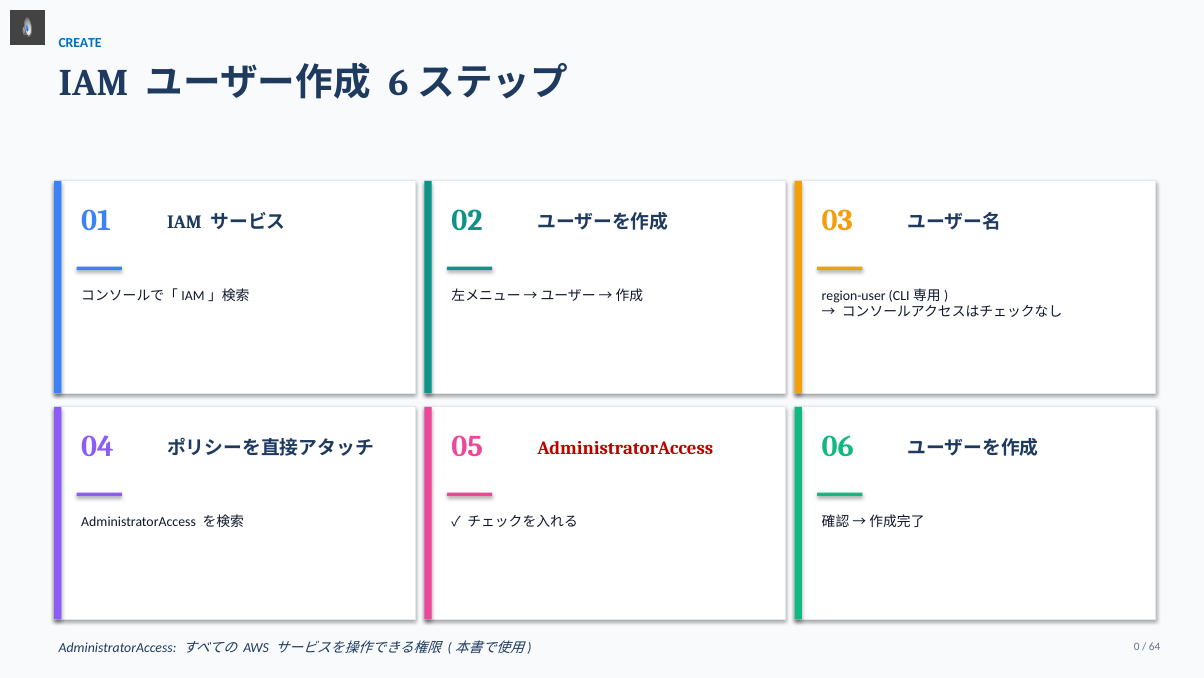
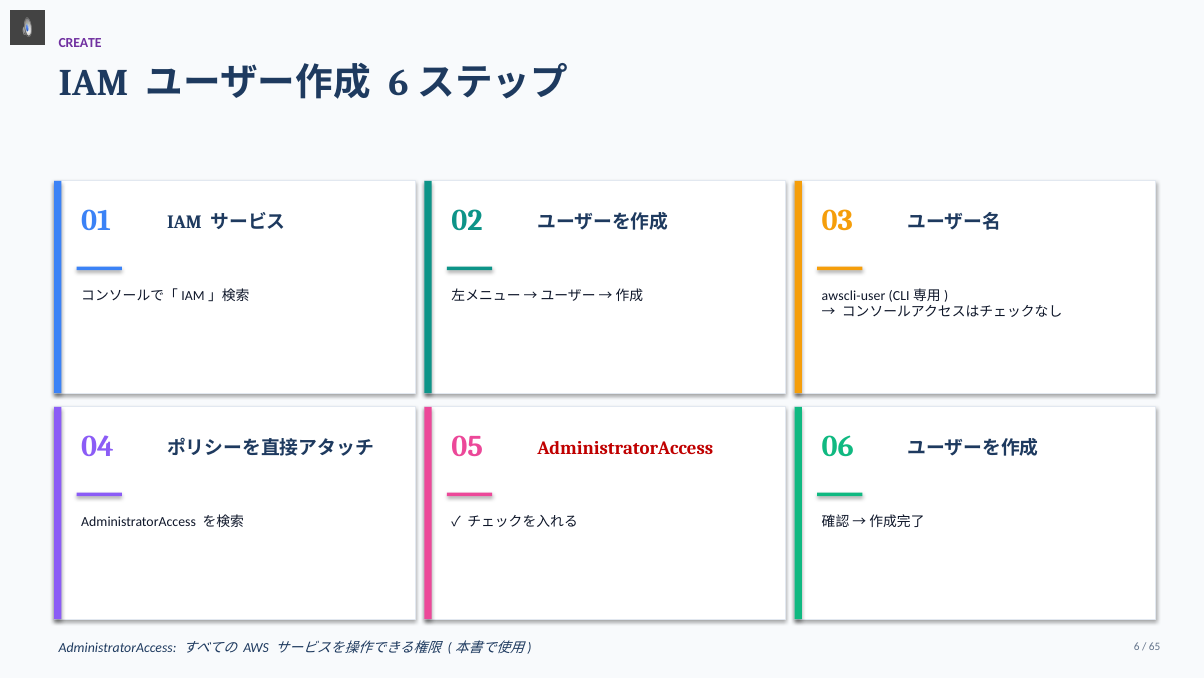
CREATE colour: blue -> purple (80, 43)
region-user: region-user -> awscli-user (854, 295)
0: 0 -> 6 (1137, 646)
64: 64 -> 65 (1155, 646)
